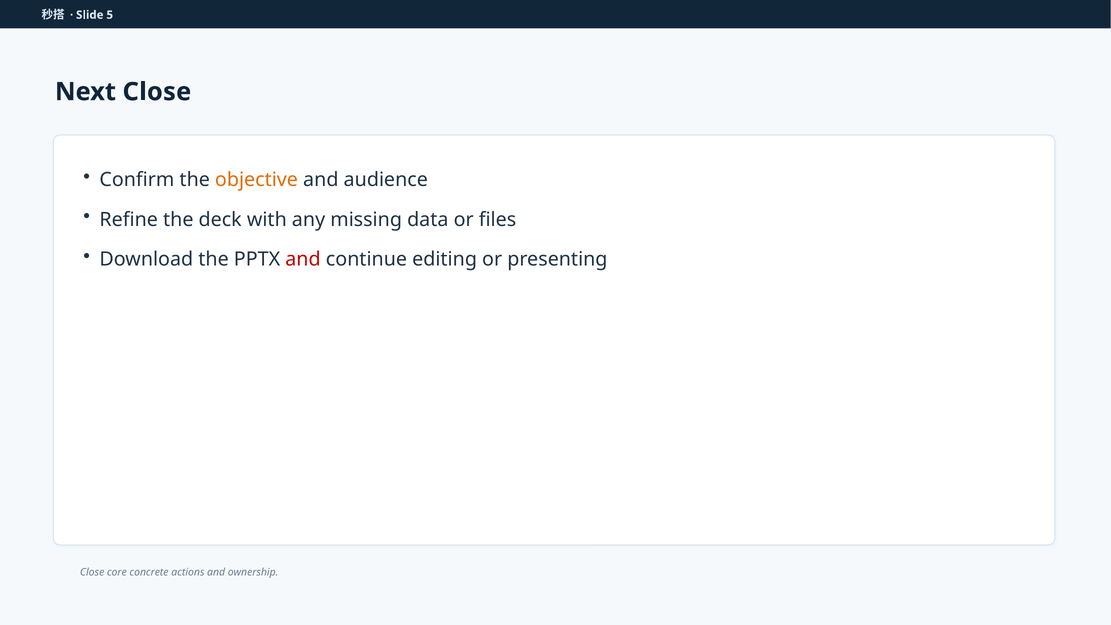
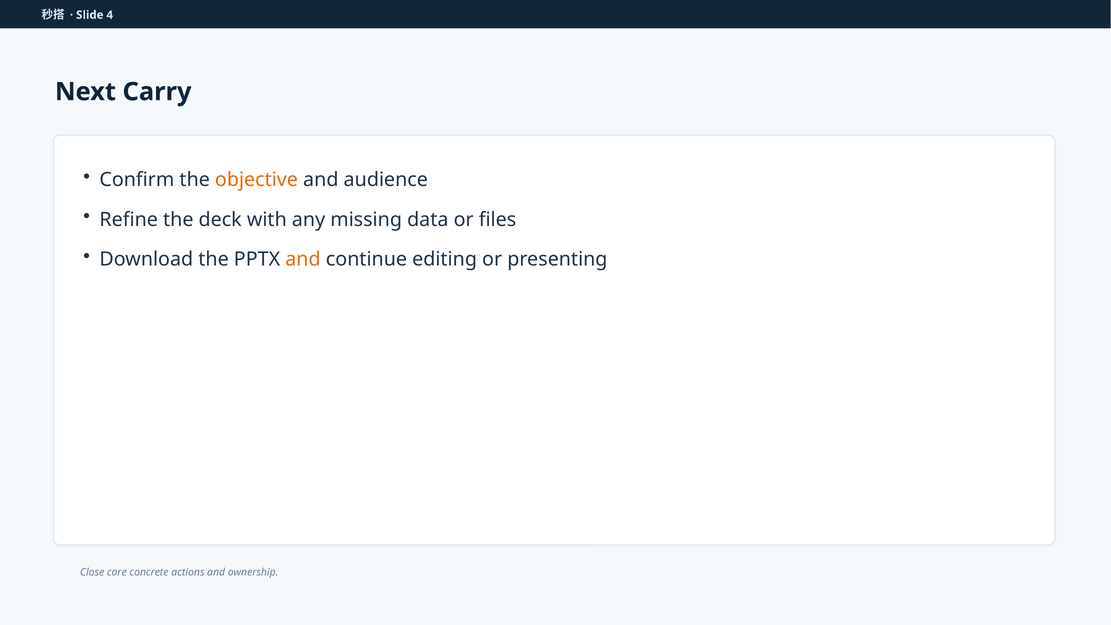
5: 5 -> 4 (110, 15)
Next Close: Close -> Carry (157, 92)
and colour: red -> orange (303, 259)
